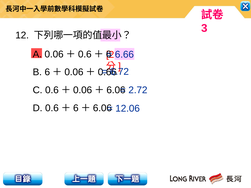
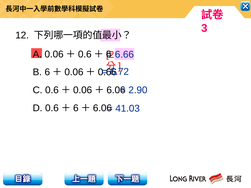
2.72: 2.72 -> 2.90 (138, 90)
12.06: 12.06 -> 41.03 (128, 109)
